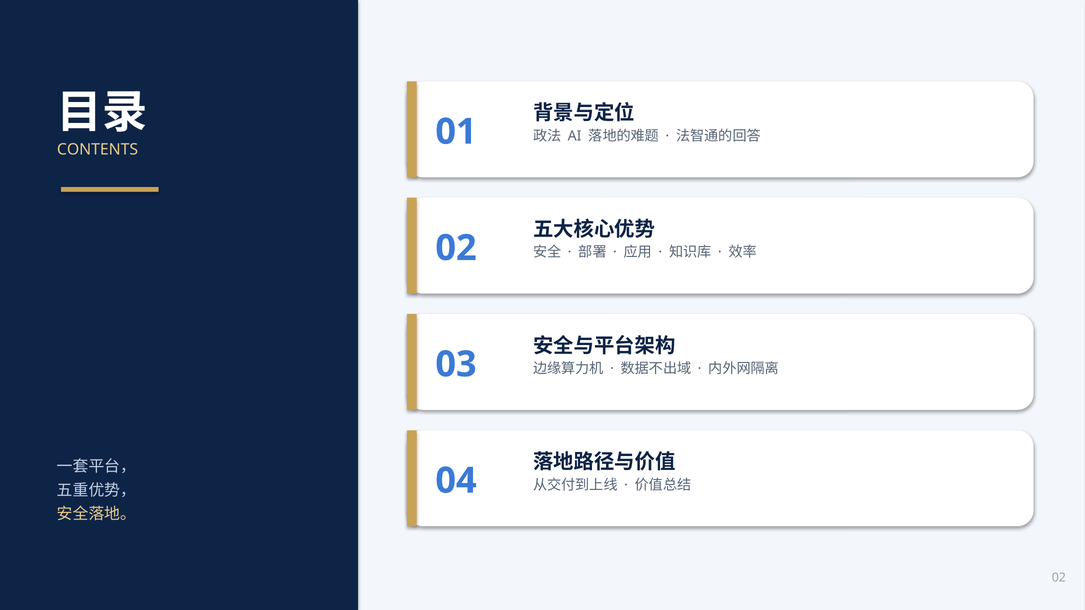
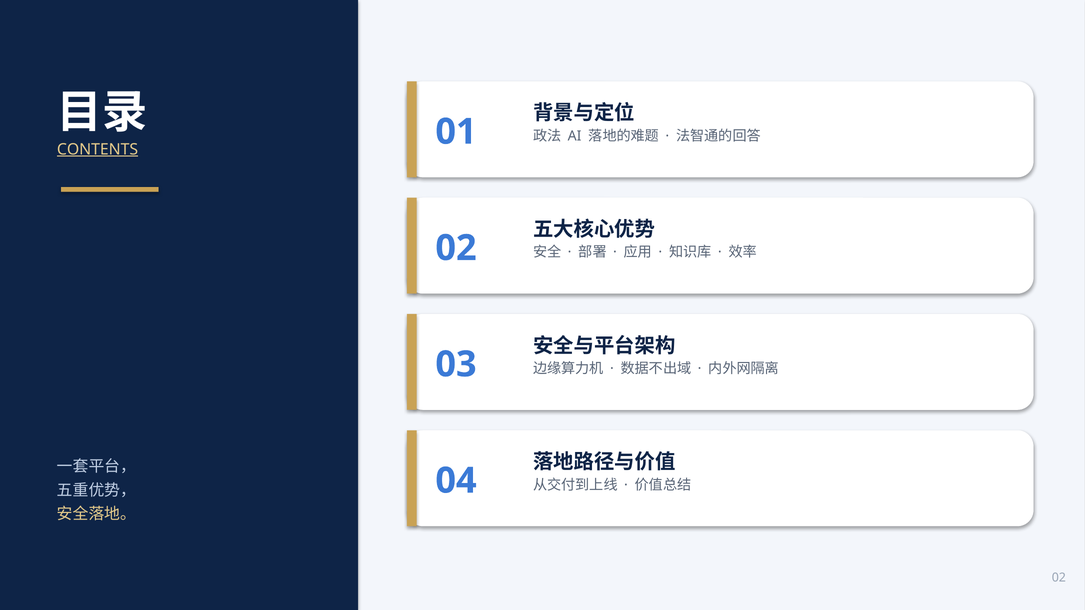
CONTENTS underline: none -> present (98, 149)
